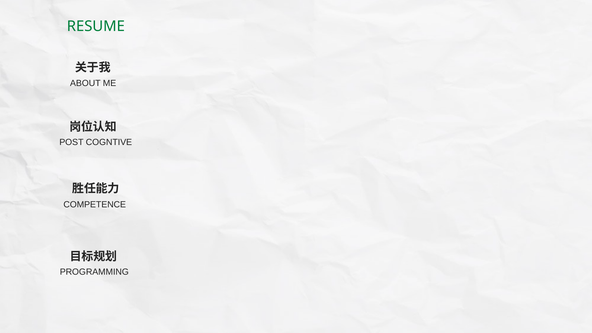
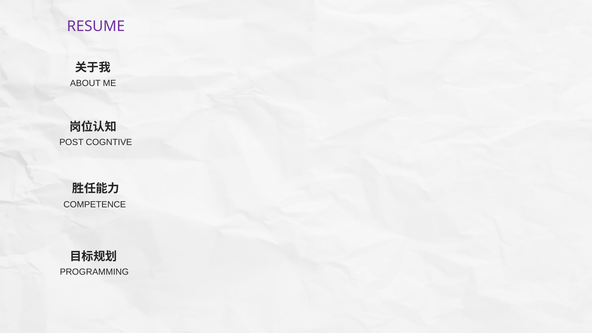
RESUME colour: green -> purple (96, 26)
